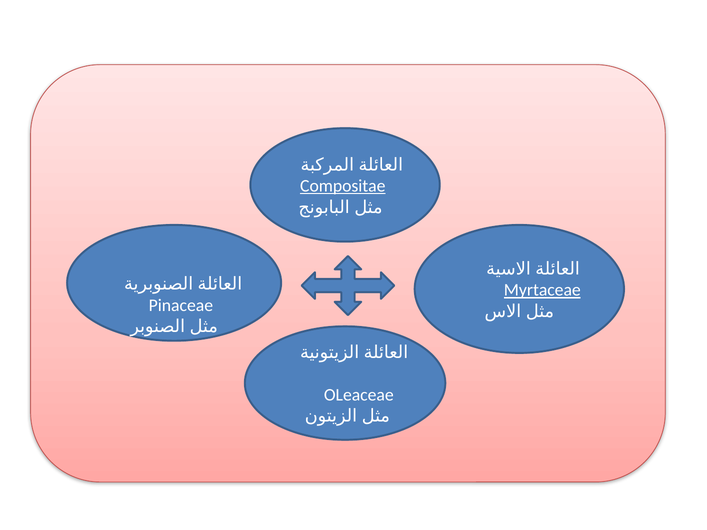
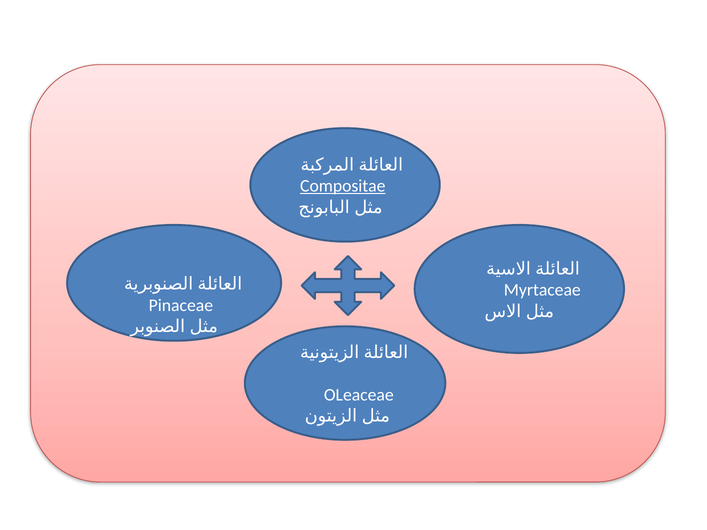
Myrtaceae underline: present -> none (542, 290)
